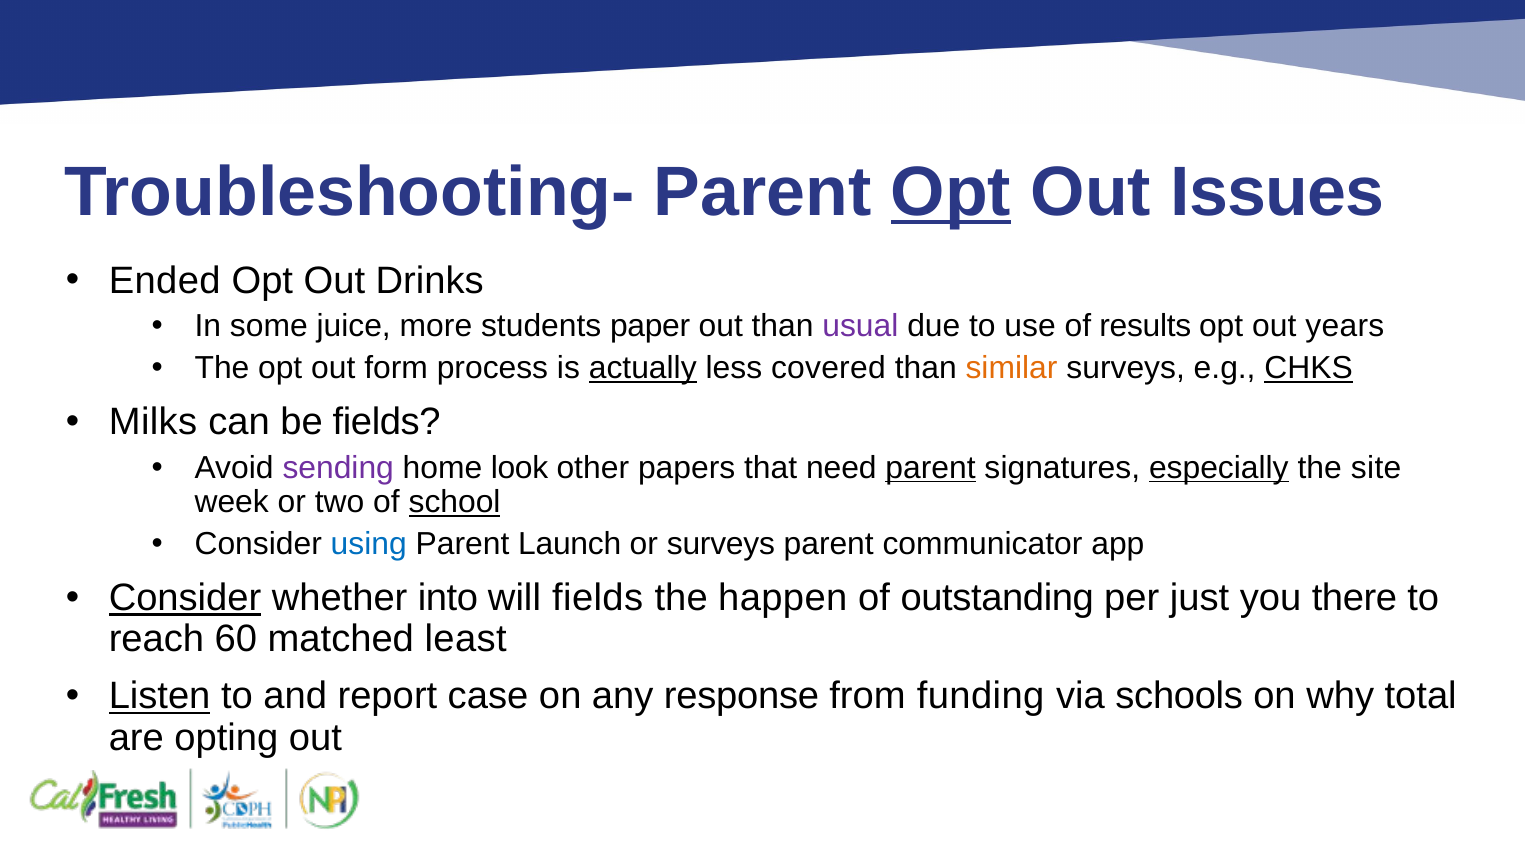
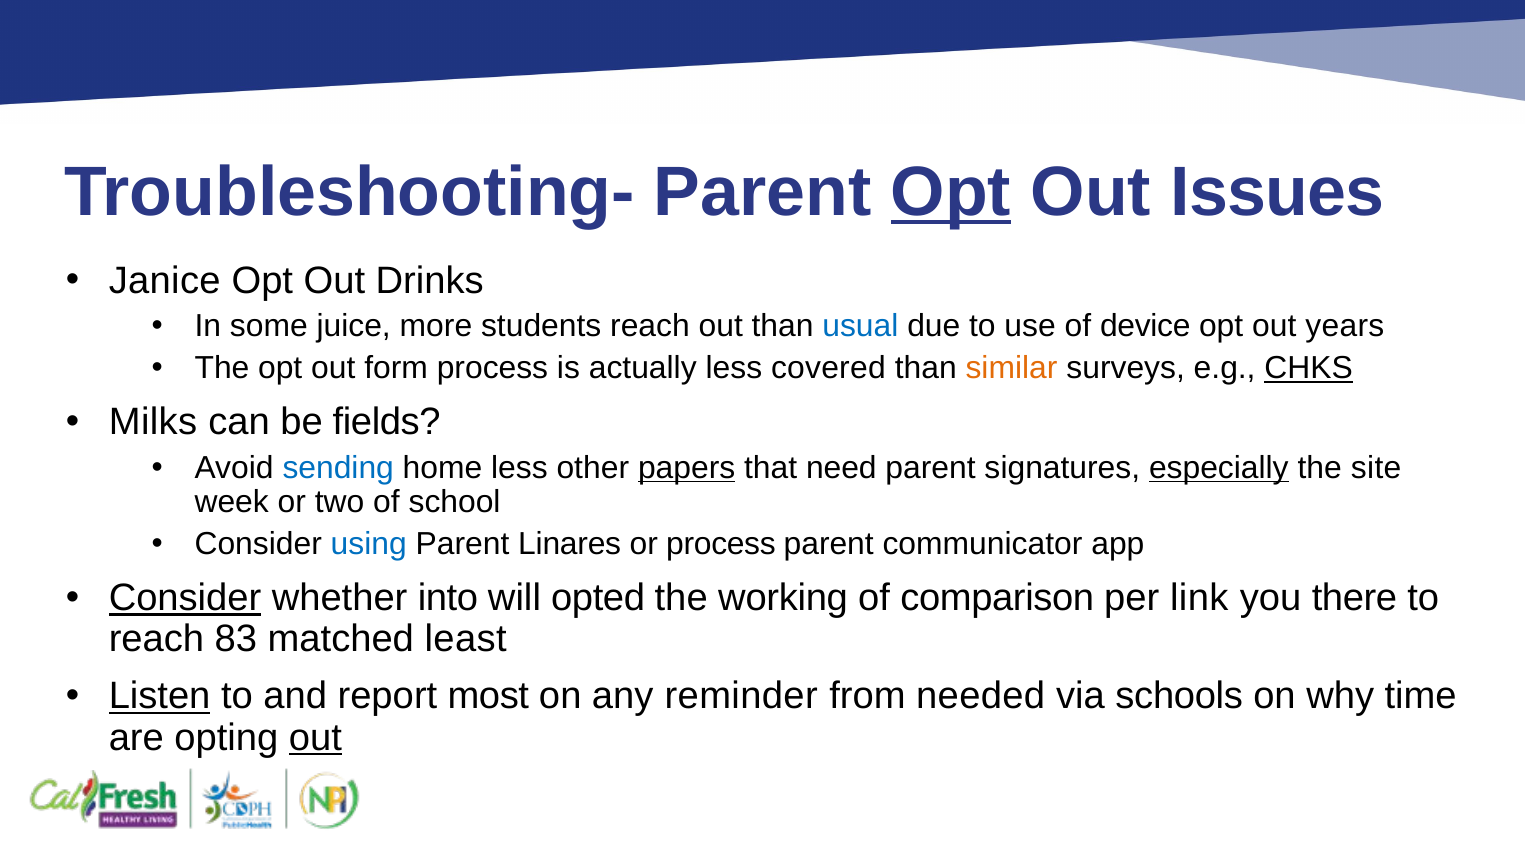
Ended: Ended -> Janice (165, 281)
students paper: paper -> reach (650, 326)
usual colour: purple -> blue (860, 326)
results: results -> device (1145, 326)
actually underline: present -> none (643, 369)
sending colour: purple -> blue (338, 468)
home look: look -> less (519, 468)
papers underline: none -> present (687, 468)
parent underline: present -> none (931, 468)
school underline: present -> none (455, 502)
Launch: Launch -> Linares (570, 545)
or surveys: surveys -> process (721, 545)
will fields: fields -> opted (598, 598)
happen: happen -> working (783, 598)
outstanding: outstanding -> comparison (997, 598)
just: just -> link (1199, 598)
60: 60 -> 83 (236, 640)
case: case -> most (488, 697)
response: response -> reminder (741, 697)
funding: funding -> needed (981, 697)
total: total -> time (1421, 697)
out underline: none -> present (315, 738)
